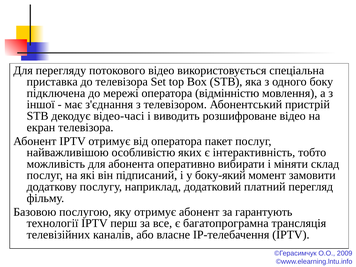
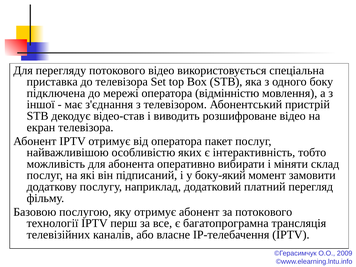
відео-часі: відео-часі -> відео-став (119, 116)
за гарантують: гарантують -> потокового (264, 212)
